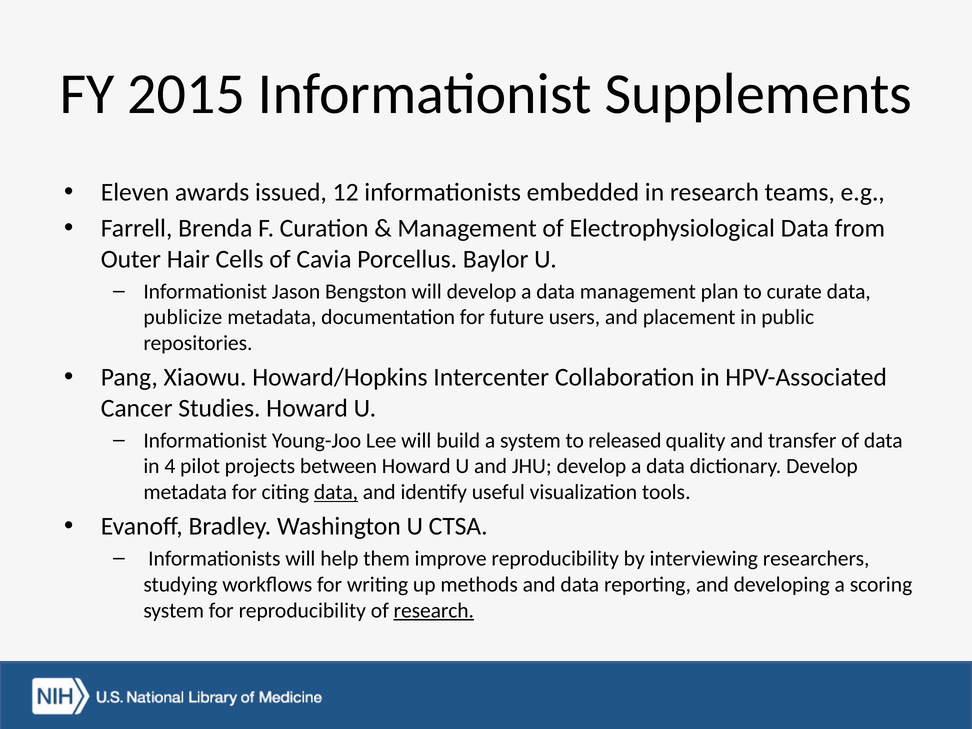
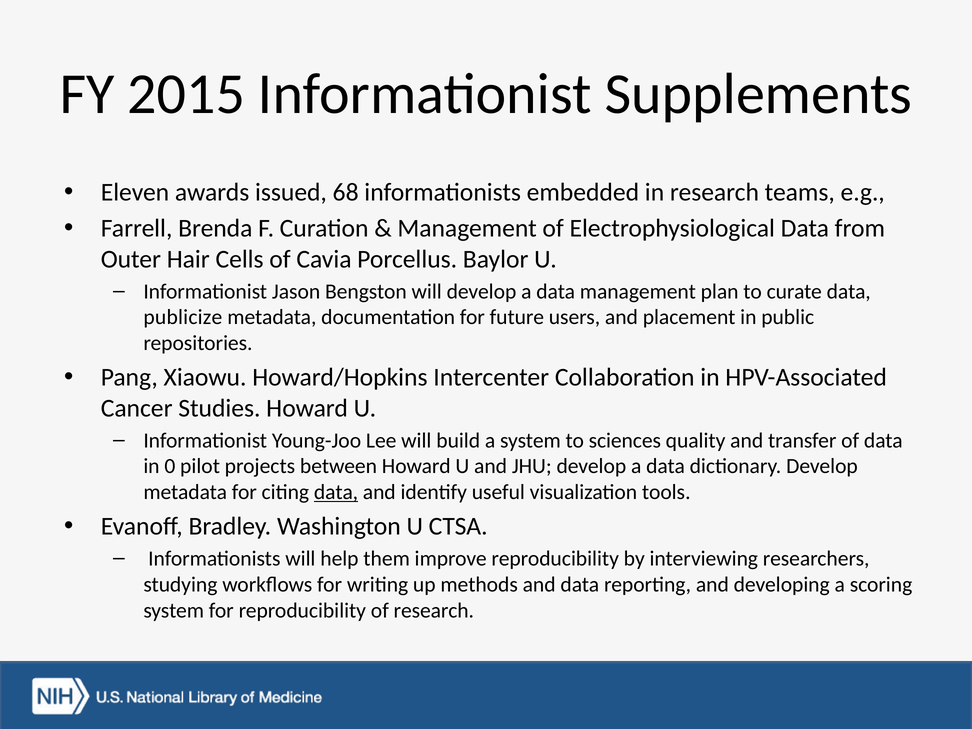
12: 12 -> 68 (346, 192)
released: released -> sciences (625, 440)
4: 4 -> 0 (170, 466)
research underline: present -> none (434, 610)
